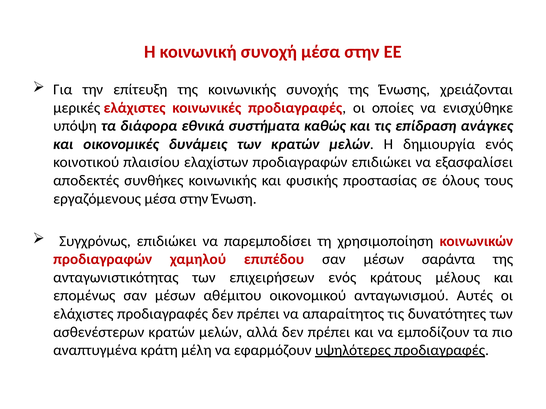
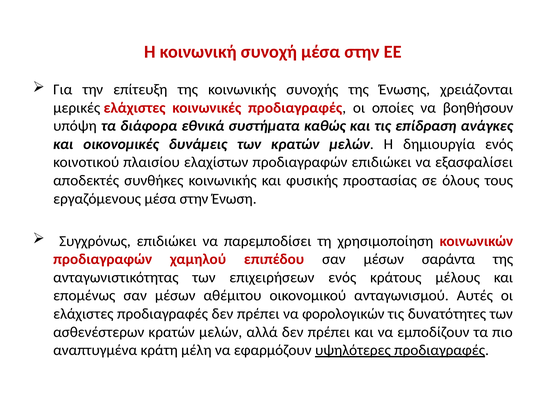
ενισχύθηκε: ενισχύθηκε -> βοηθήσουν (478, 108)
απαραίτητος: απαραίτητος -> φορολογικών (343, 314)
